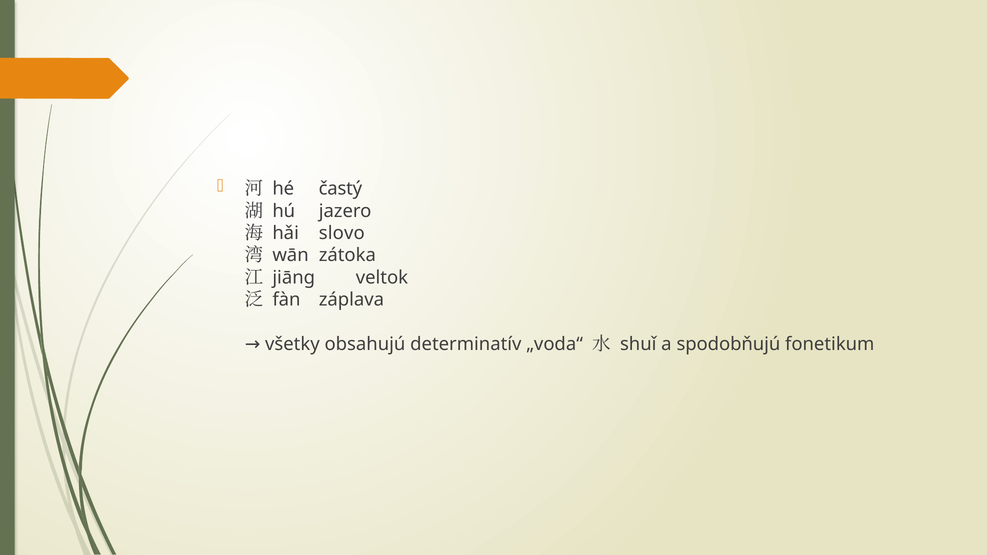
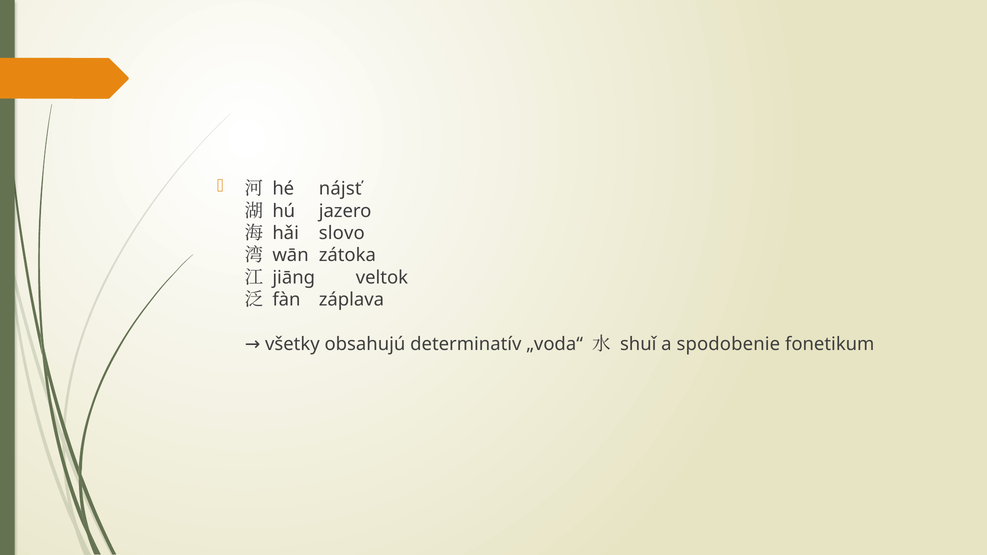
častý: častý -> nájsť (340, 189)
spodobňujú: spodobňujú -> spodobenie (728, 344)
